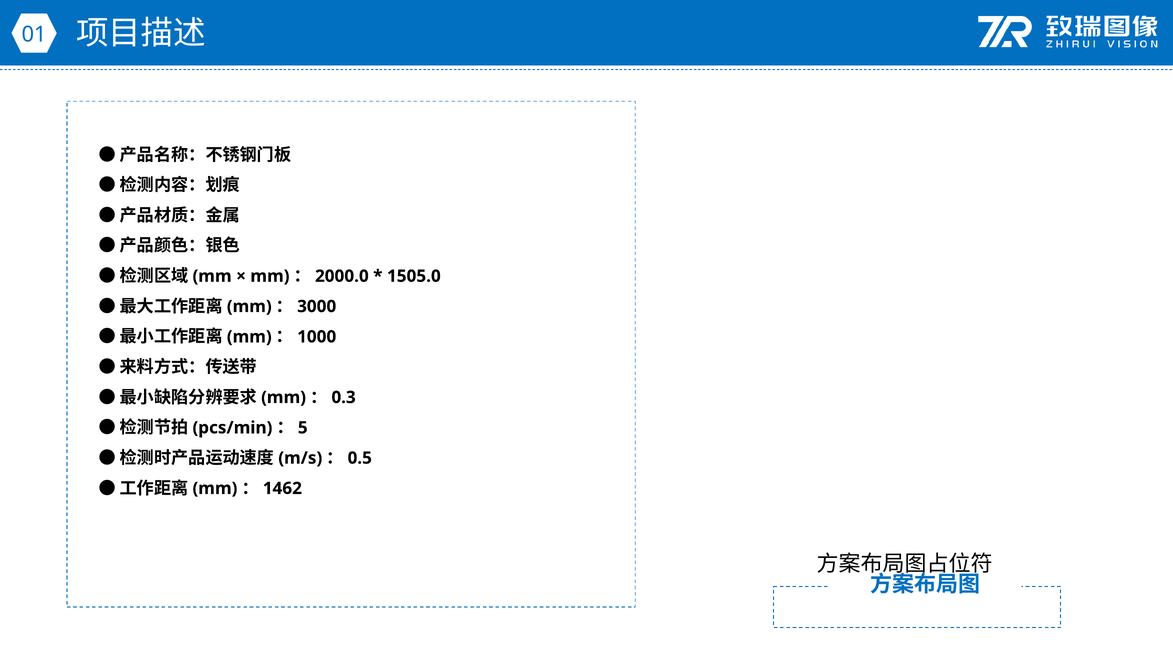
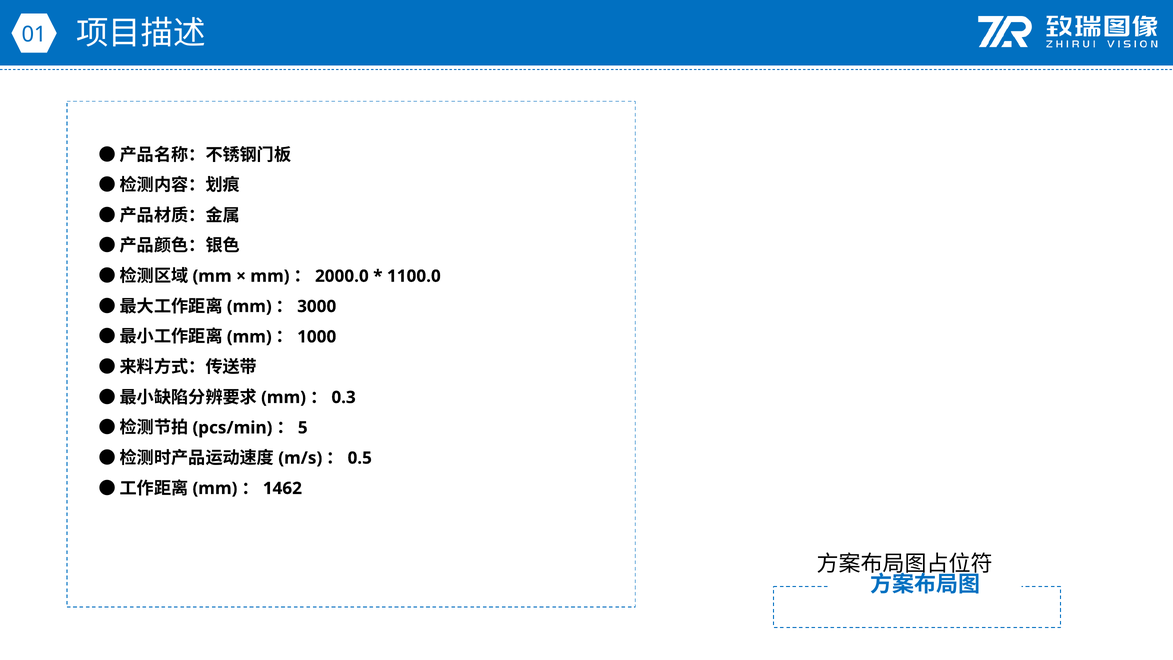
1505.0: 1505.0 -> 1100.0 (414, 276)
